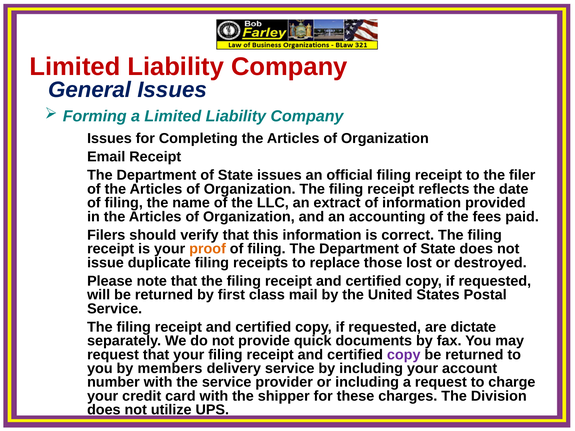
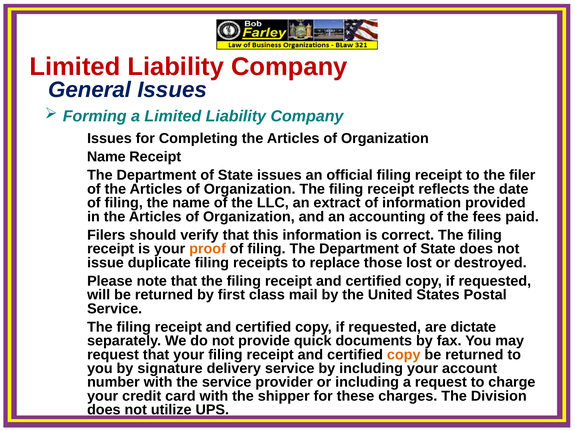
Email: Email -> Name (106, 157)
copy colour: purple -> orange (404, 355)
members: members -> signature (170, 369)
